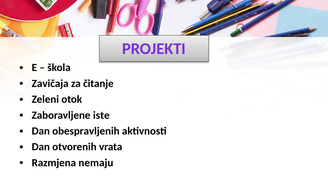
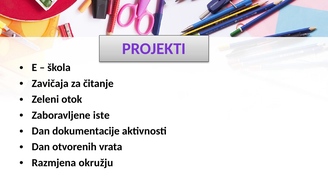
obespravljenih: obespravljenih -> dokumentacije (86, 131)
nemaju: nemaju -> okružju (96, 163)
